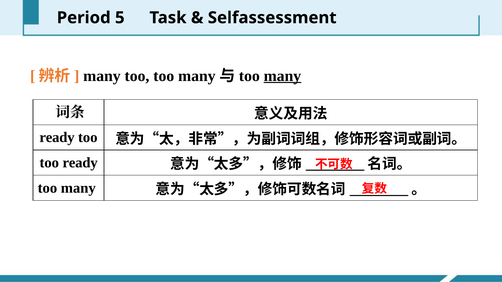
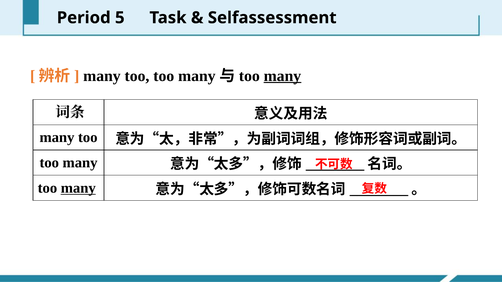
ready: ready -> many (57, 138)
ready: ready -> many (80, 163)
many underline: none -> present (78, 188)
